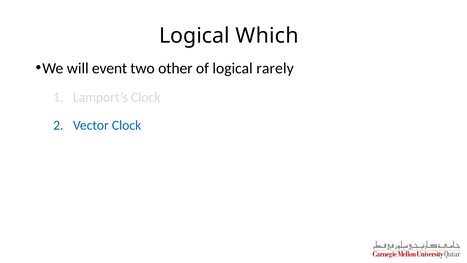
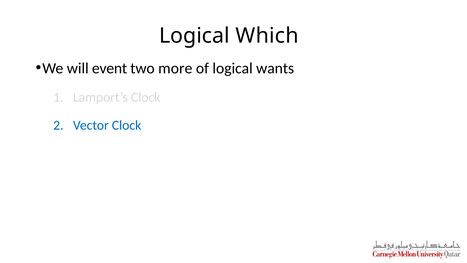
other: other -> more (175, 68)
rarely: rarely -> wants (275, 68)
